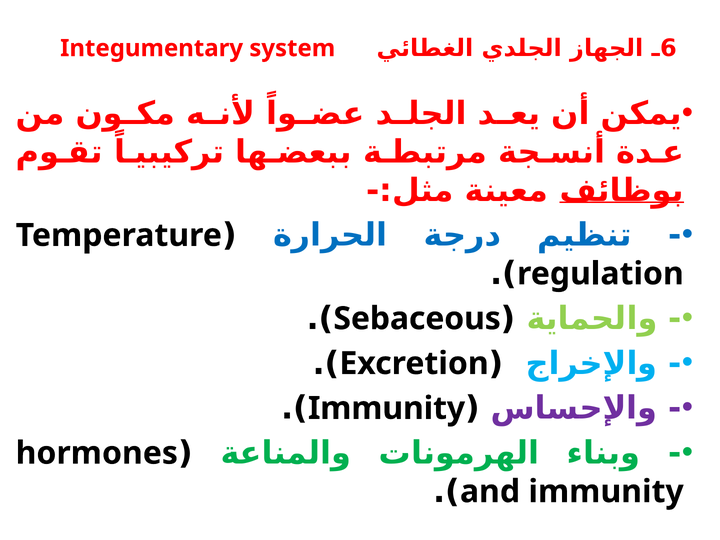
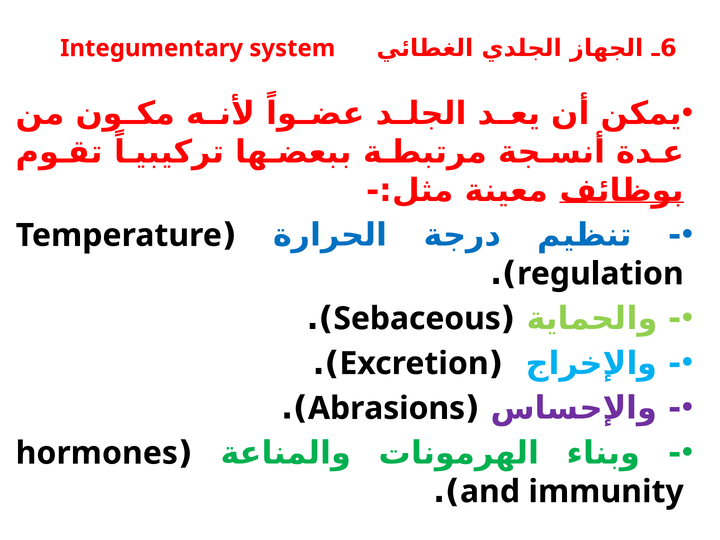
Immunity: Immunity -> Abrasions (387, 408)
